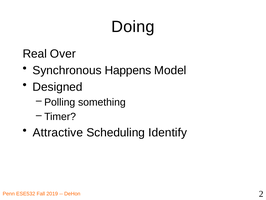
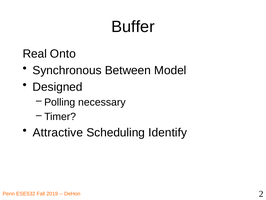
Doing: Doing -> Buffer (133, 27)
Over: Over -> Onto (63, 54)
Happens: Happens -> Between (128, 70)
something: something -> necessary (102, 102)
